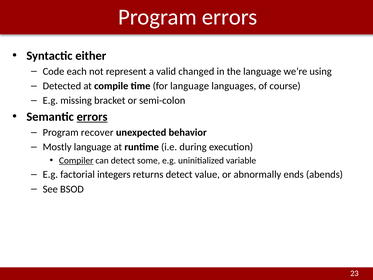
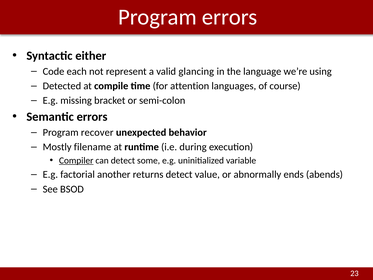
changed: changed -> glancing (196, 71)
for language: language -> attention (190, 86)
errors underline: present -> none (92, 117)
Mostly language: language -> filename (93, 147)
integers: integers -> another (114, 174)
